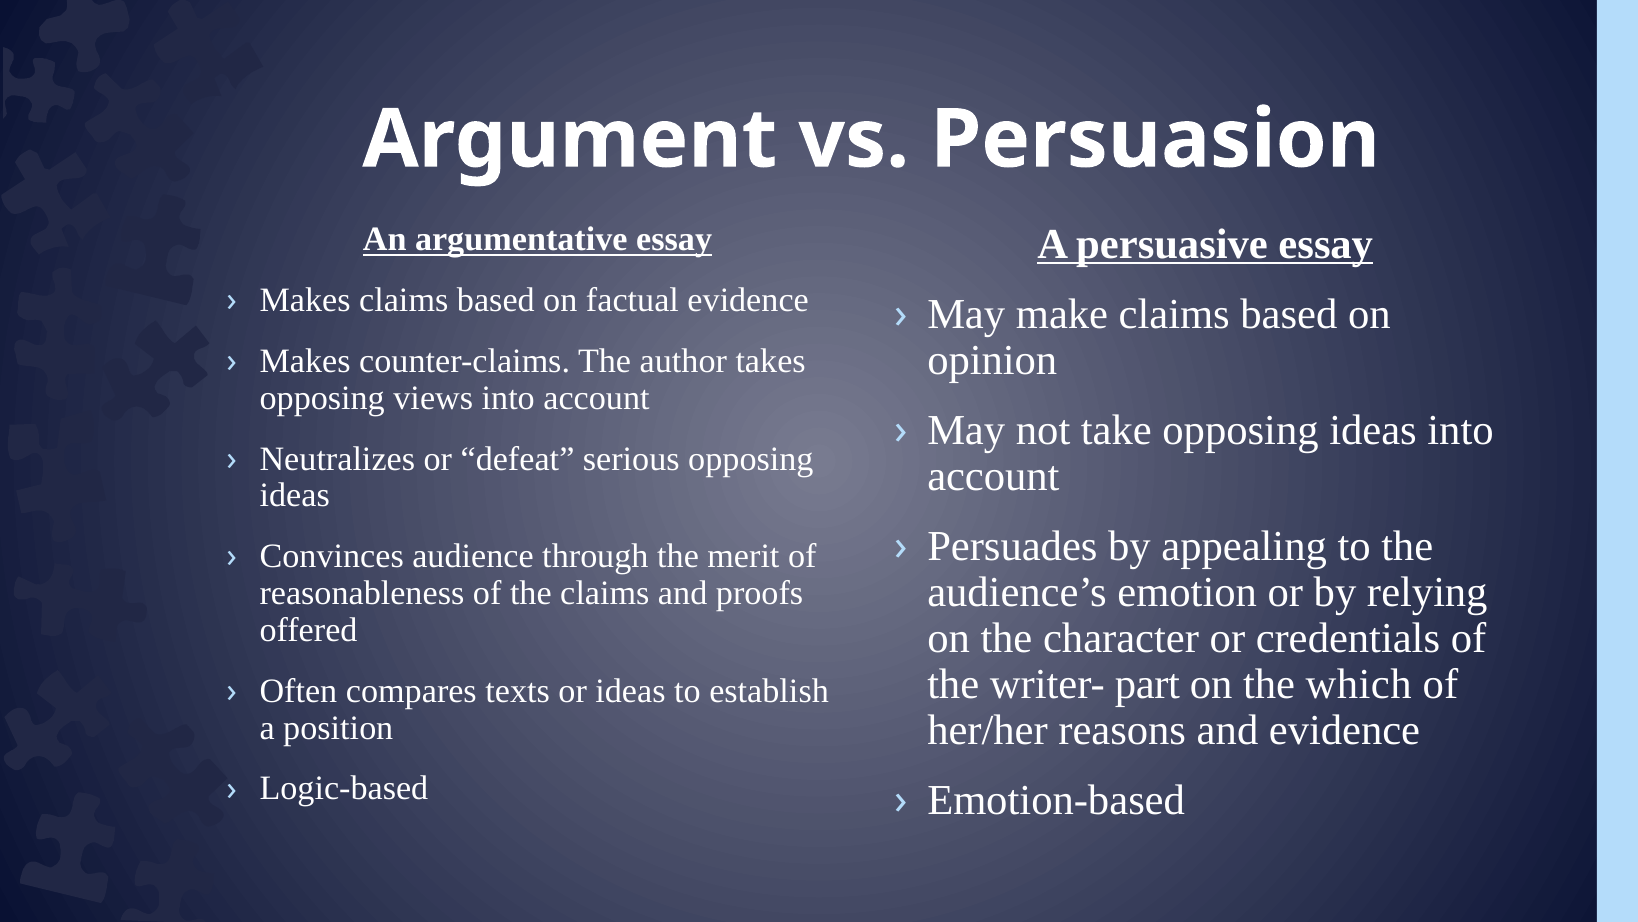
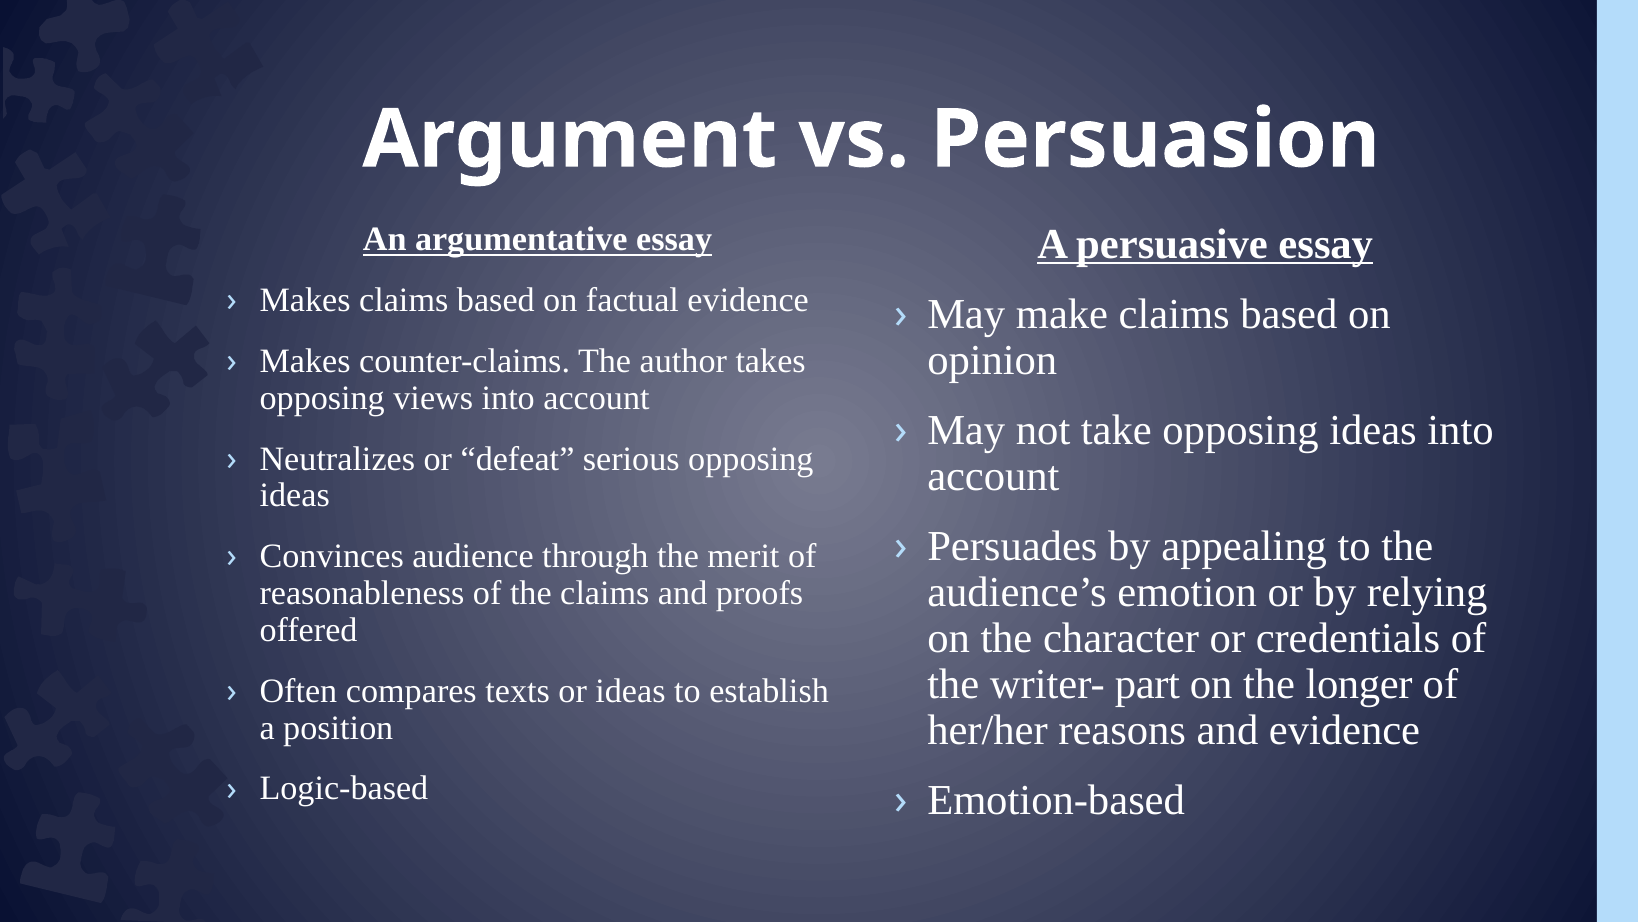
which: which -> longer (1359, 684)
